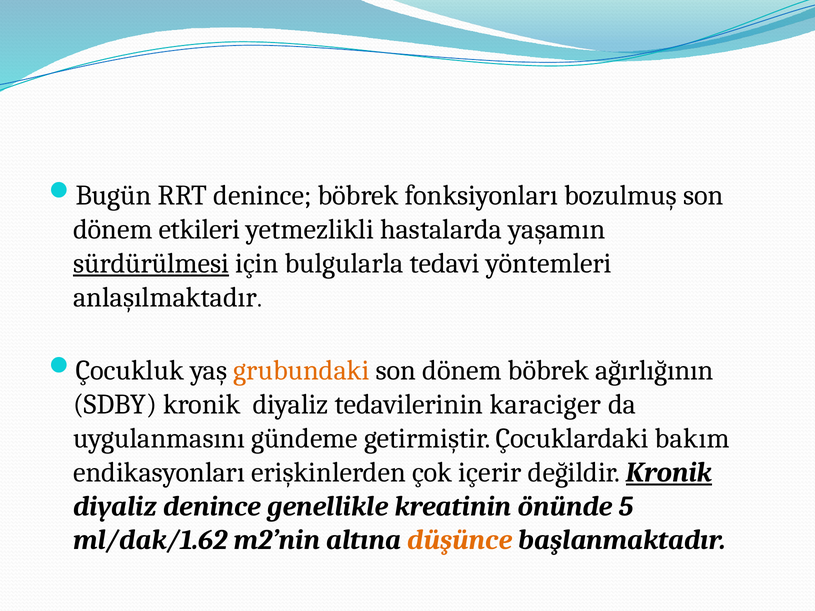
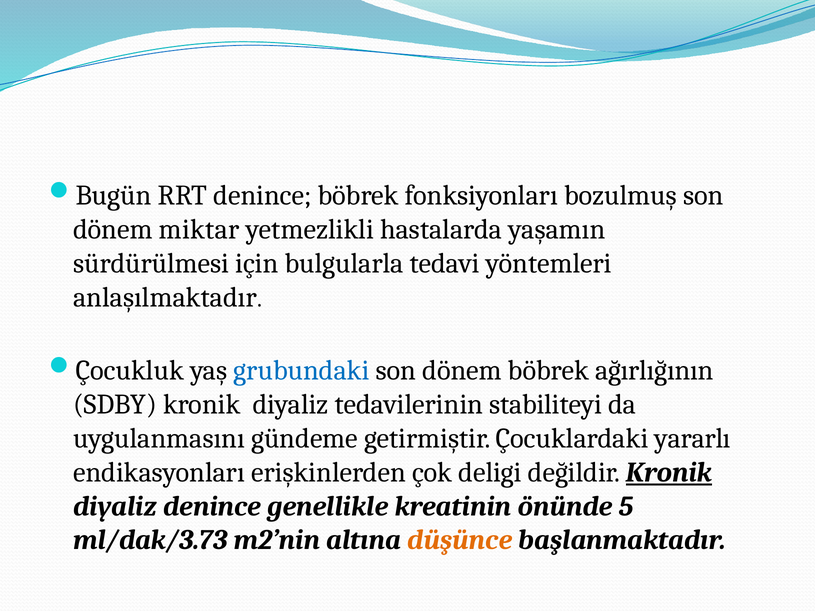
etkileri: etkileri -> miktar (199, 229)
sürdürülmesi underline: present -> none (151, 263)
grubundaki colour: orange -> blue (302, 371)
karaciger: karaciger -> stabiliteyi (546, 405)
bakım: bakım -> yararlı (693, 439)
içerir: içerir -> deligi (490, 472)
ml/dak/1.62: ml/dak/1.62 -> ml/dak/3.73 (150, 540)
